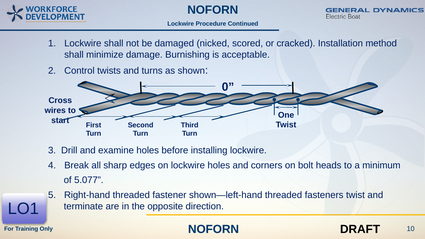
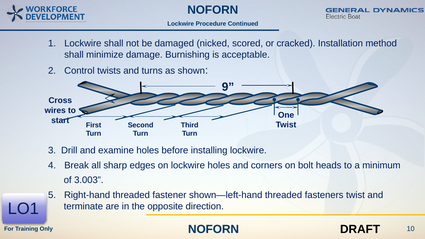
0: 0 -> 9 (228, 87)
5.077: 5.077 -> 3.003 (89, 180)
